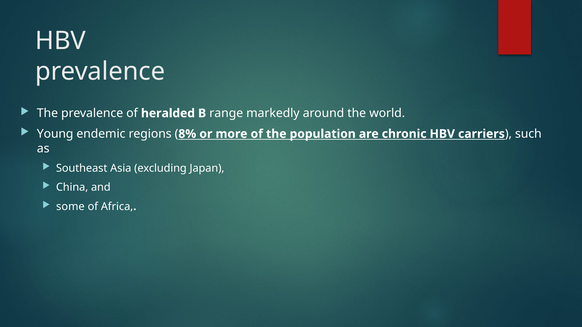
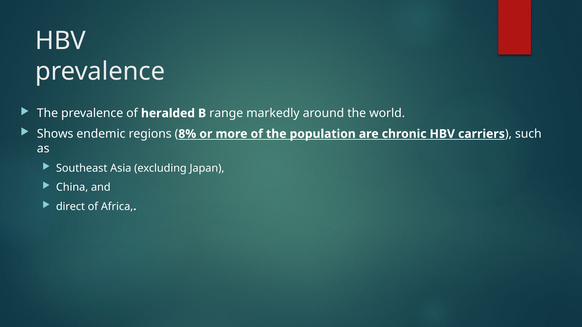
Young: Young -> Shows (55, 134)
some: some -> direct (70, 207)
